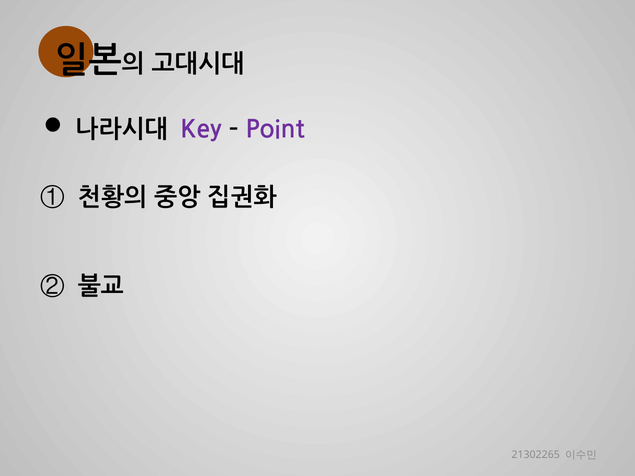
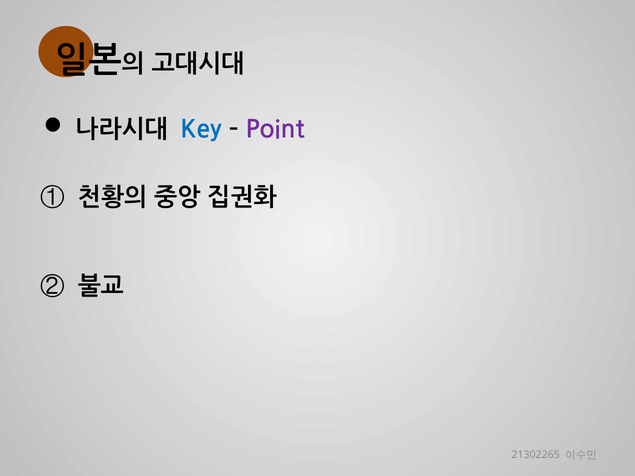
Key colour: purple -> blue (201, 130)
